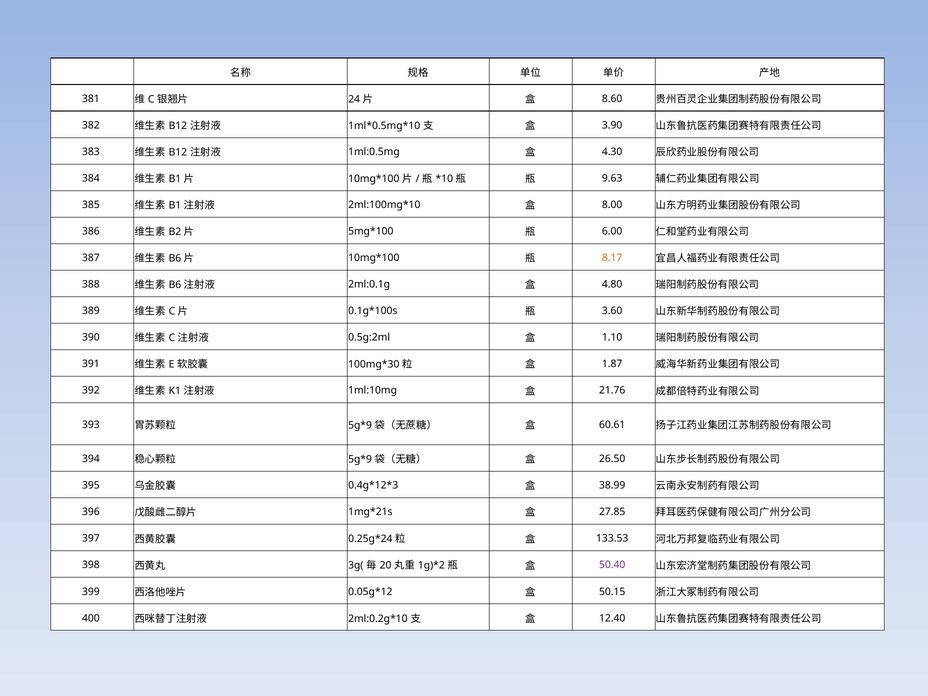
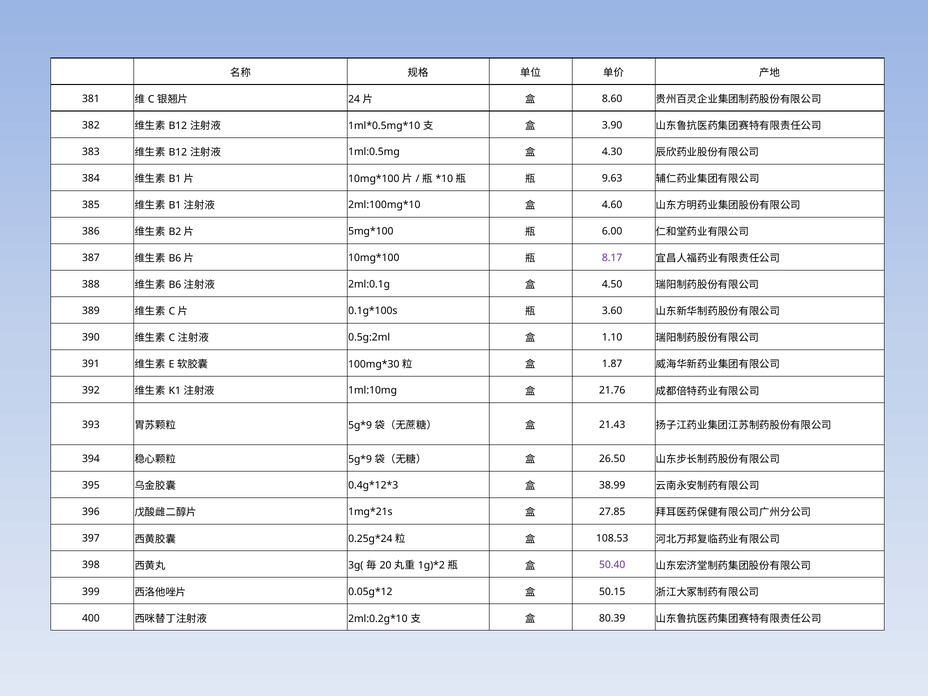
8.00: 8.00 -> 4.60 (612, 205)
8.17 colour: orange -> purple (612, 258)
4.80: 4.80 -> 4.50 (612, 284)
60.61: 60.61 -> 21.43 (612, 425)
133.53: 133.53 -> 108.53 (612, 539)
12.40: 12.40 -> 80.39 (612, 618)
